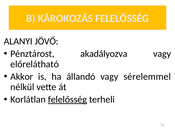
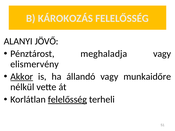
akadályozva: akadályozva -> meghaladja (104, 54)
előrelátható: előrelátható -> elismervény (35, 64)
Akkor underline: none -> present (22, 77)
sérelemmel: sérelemmel -> munkaidőre (147, 77)
